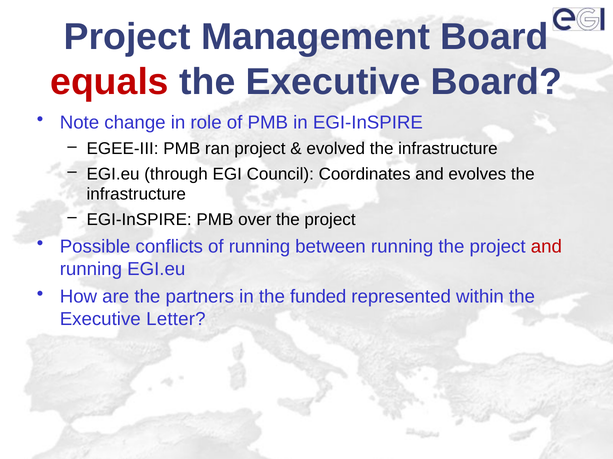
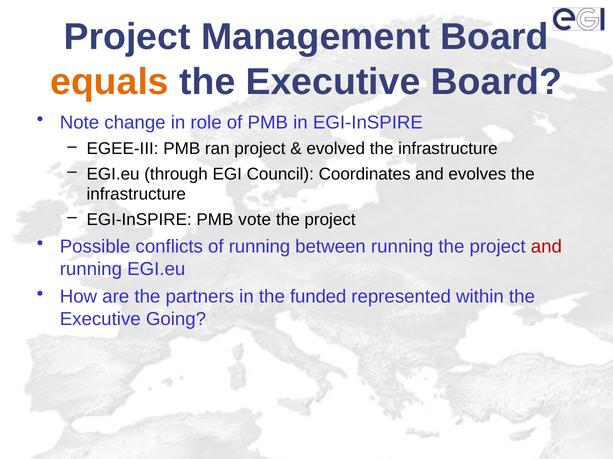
equals colour: red -> orange (109, 82)
over: over -> vote (255, 220)
Letter: Letter -> Going (176, 320)
